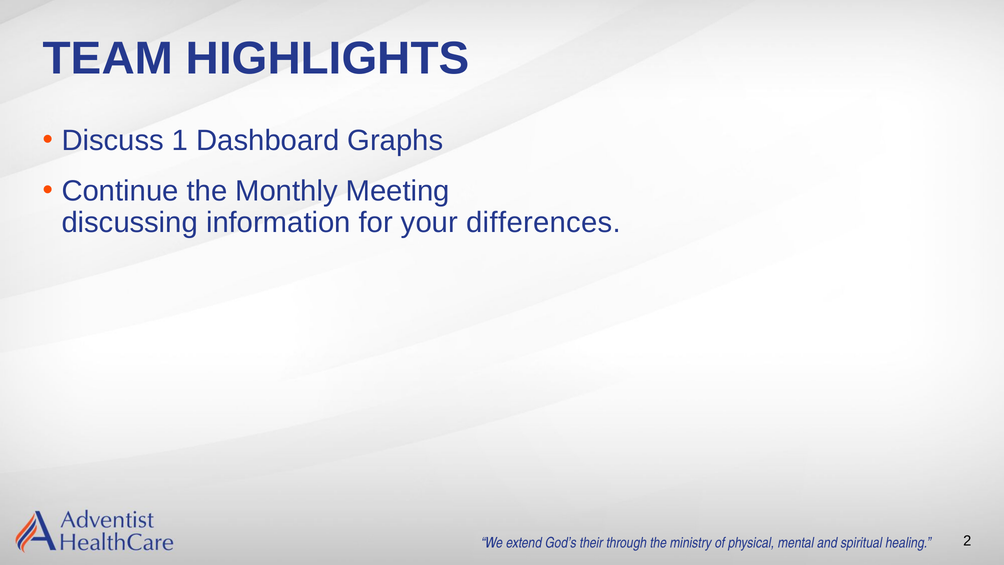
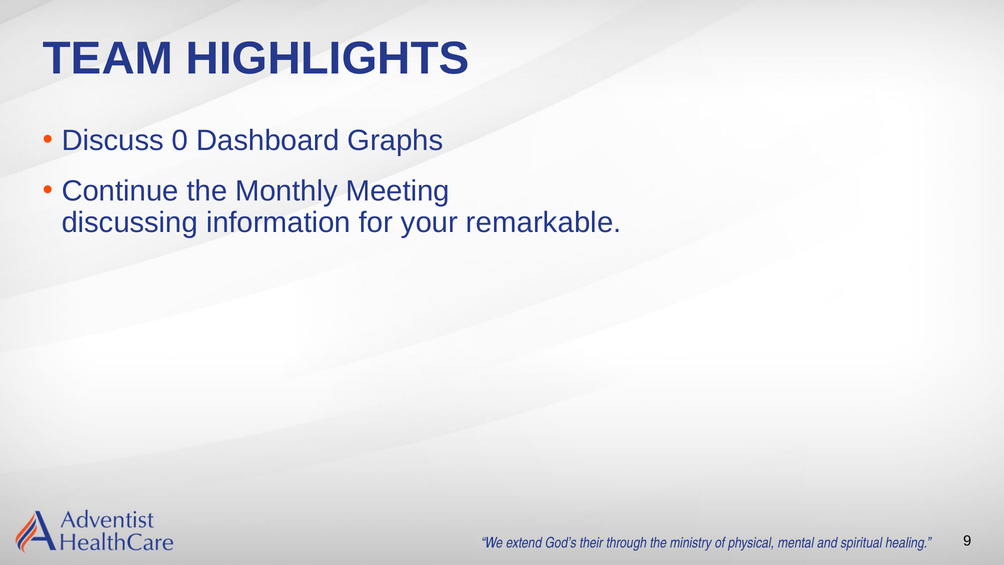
1: 1 -> 0 (180, 140)
differences: differences -> remarkable (544, 222)
2: 2 -> 9 (967, 541)
